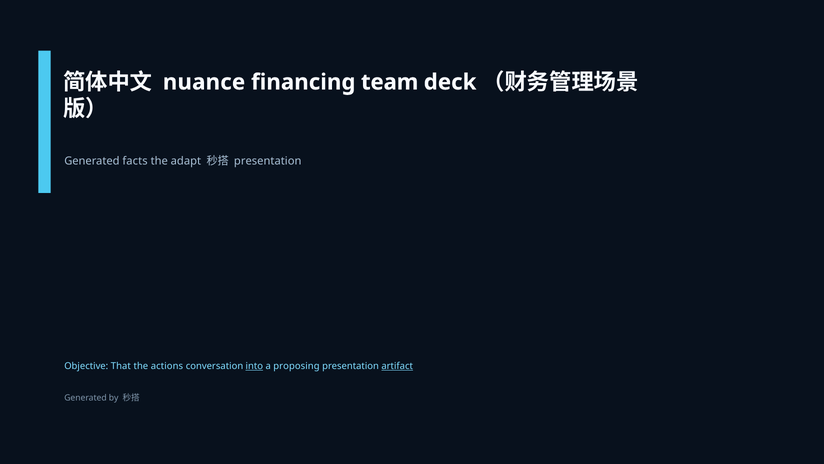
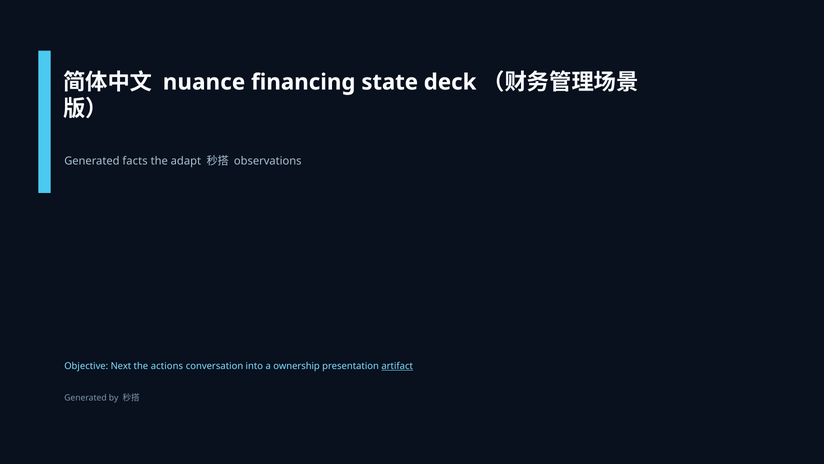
team: team -> state (390, 82)
presentation: presentation -> observations (268, 161)
That: That -> Next (121, 366)
into underline: present -> none (254, 366)
proposing: proposing -> ownership (297, 366)
